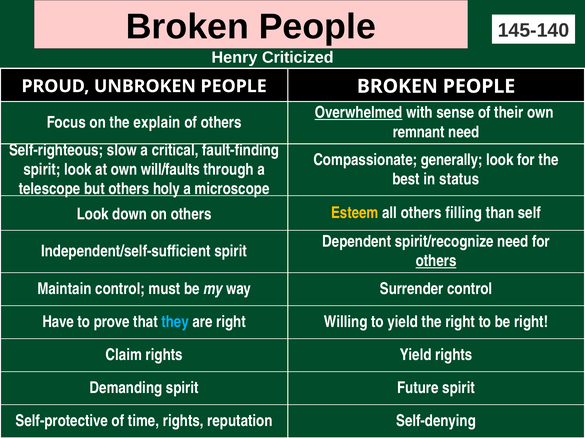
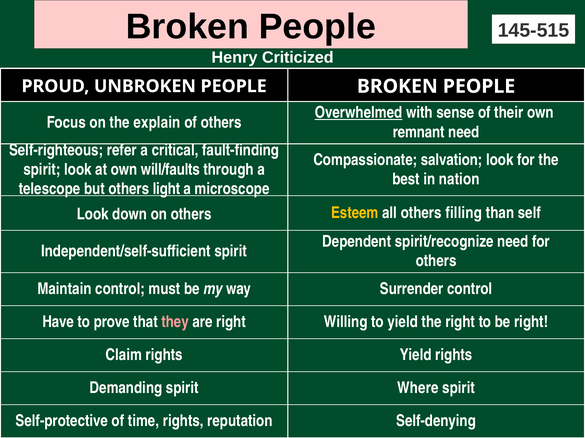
145-140: 145-140 -> 145-515 (534, 31)
slow: slow -> refer (122, 150)
generally: generally -> salvation (452, 160)
status: status -> nation (459, 180)
holy: holy -> light (166, 189)
others underline: present -> none (436, 261)
they colour: light blue -> pink (175, 322)
Future: Future -> Where (418, 389)
